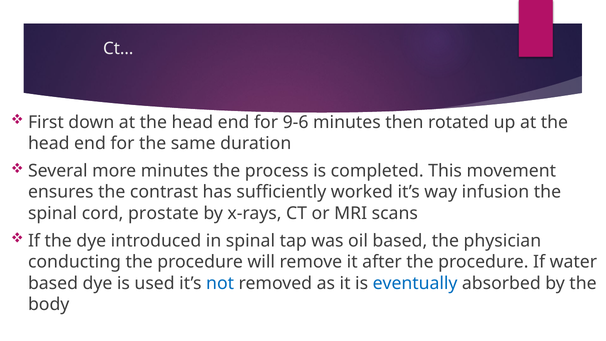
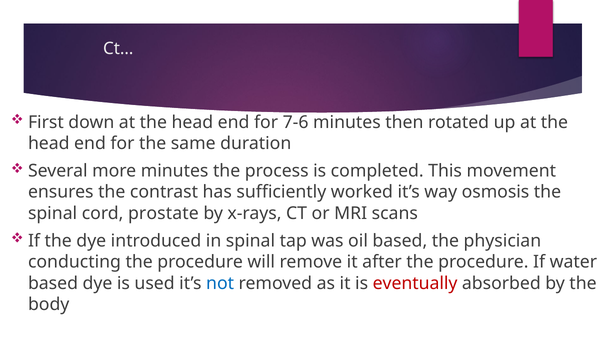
9-6: 9-6 -> 7-6 (296, 122)
infusion: infusion -> osmosis (495, 192)
eventually colour: blue -> red (415, 283)
